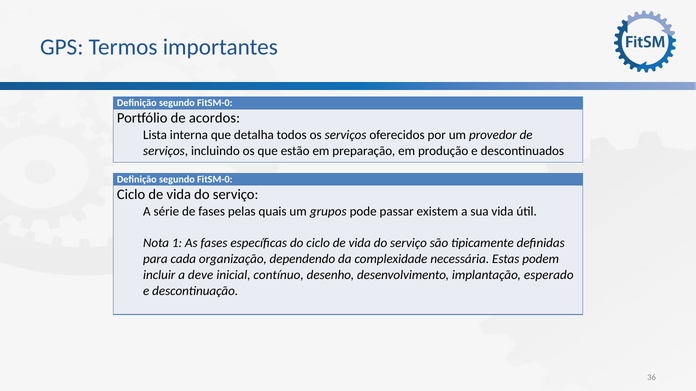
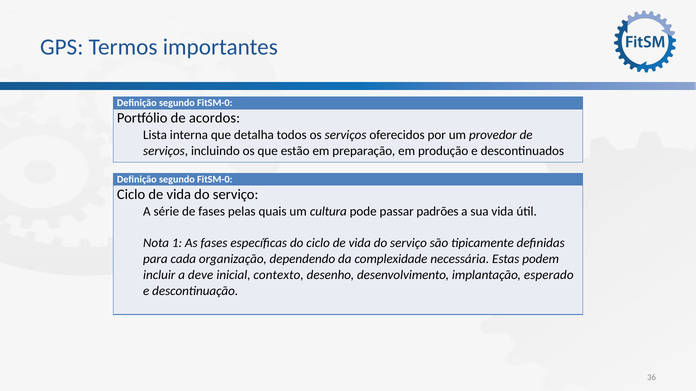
grupos: grupos -> cultura (328, 212)
existem: existem -> padrões (438, 212)
contínuo: contínuo -> contexto (279, 275)
